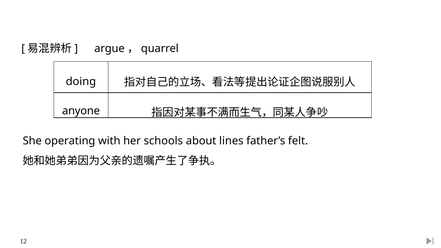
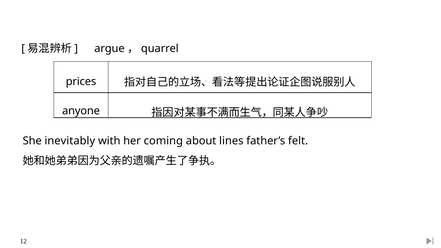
doing: doing -> prices (81, 81)
operating: operating -> inevitably (70, 141)
schools: schools -> coming (163, 141)
